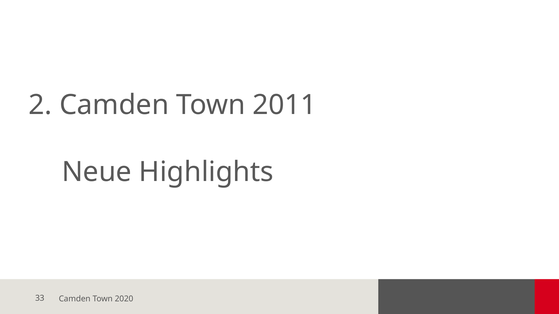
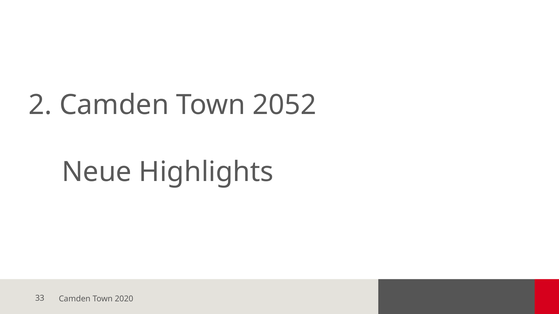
2011: 2011 -> 2052 (285, 105)
